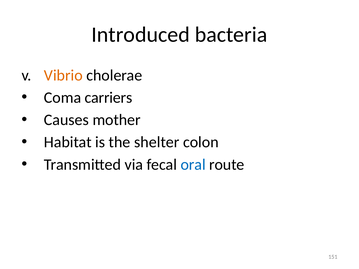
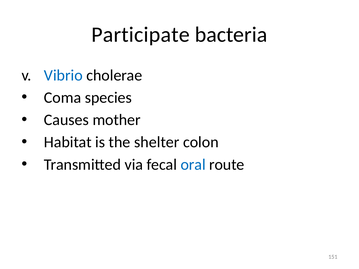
Introduced: Introduced -> Participate (141, 35)
Vibrio colour: orange -> blue (63, 75)
carriers: carriers -> species (108, 98)
